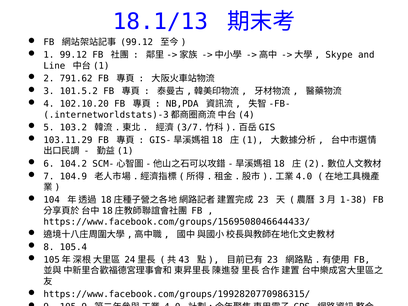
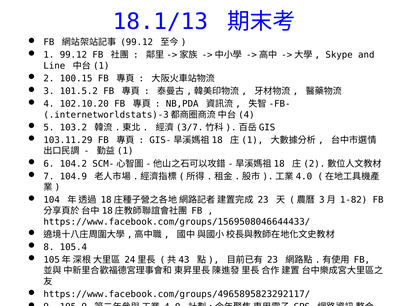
791.62: 791.62 -> 100.15 (76, 78)
1-38: 1-38 -> 1-82 (354, 200)
https://www.facebook.com/groups/1992820770986315/: https://www.facebook.com/groups/1992820770986315/ -> https://www.facebook.com/groups/4965895823292117/ (177, 294)
